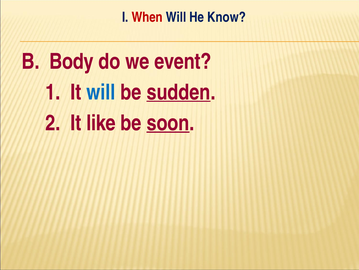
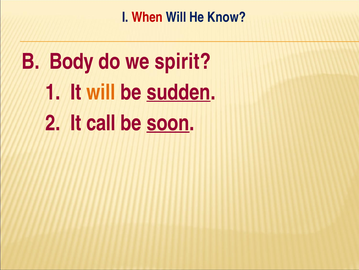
event: event -> spirit (183, 61)
will colour: blue -> orange (101, 92)
like: like -> call (101, 123)
